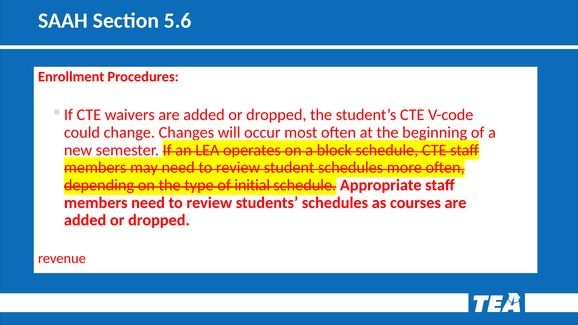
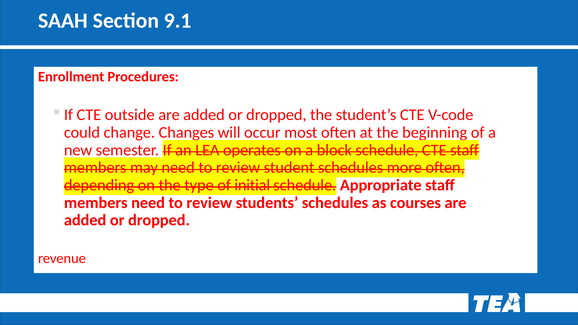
5.6: 5.6 -> 9.1 (178, 21)
waivers: waivers -> outside (130, 115)
